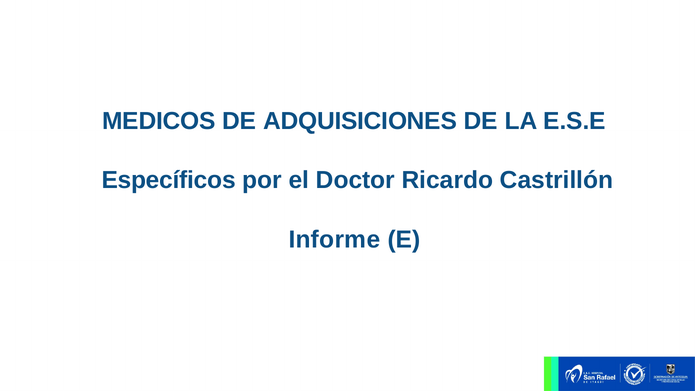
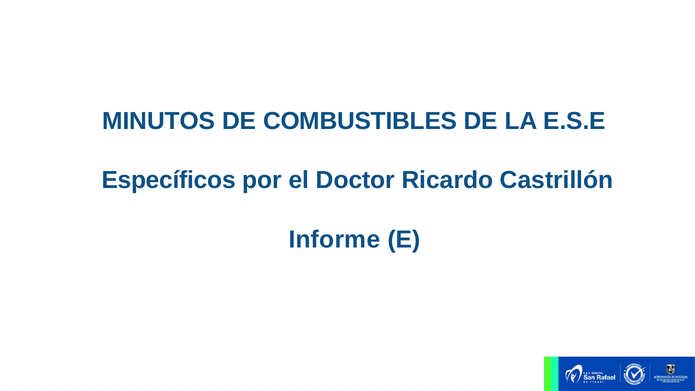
MEDICOS: MEDICOS -> MINUTOS (159, 121)
ADQUISICIONES: ADQUISICIONES -> COMBUSTIBLES (360, 121)
